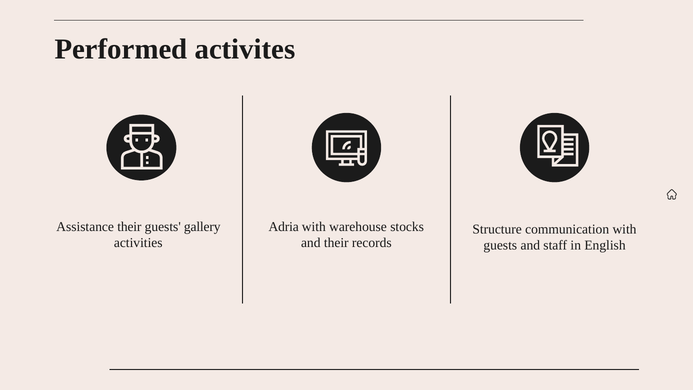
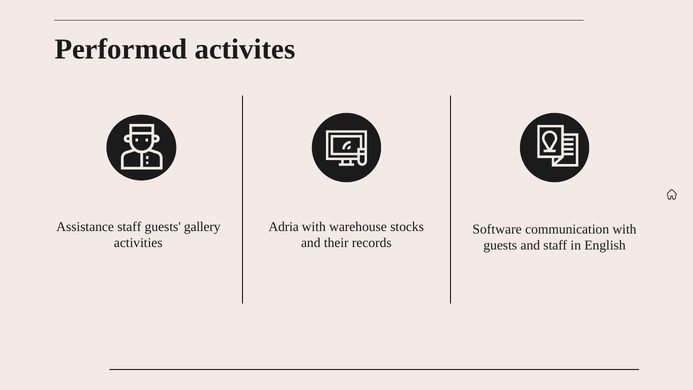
Assistance their: their -> staff (129, 227)
Structure: Structure -> Software (497, 229)
